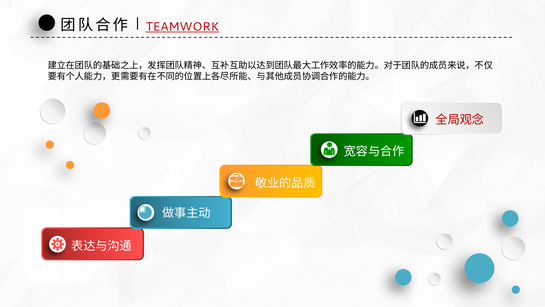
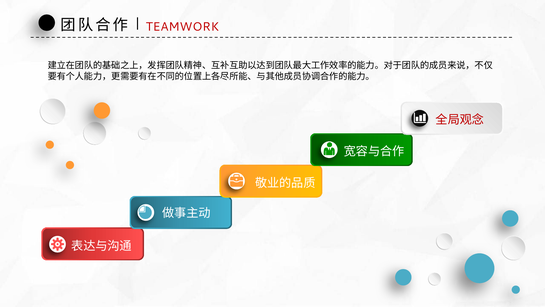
TEAMWORK underline: present -> none (182, 27)
